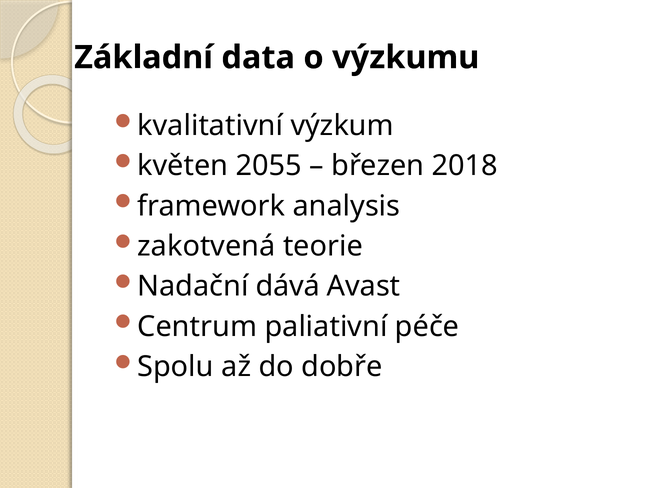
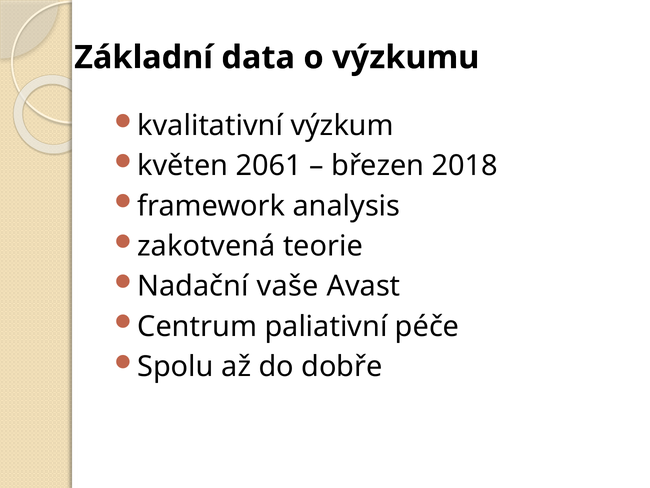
2055: 2055 -> 2061 (269, 166)
dává: dává -> vaše (288, 286)
